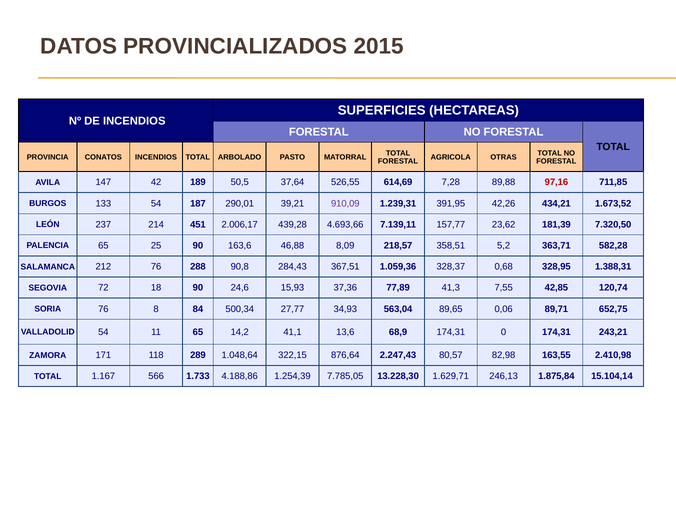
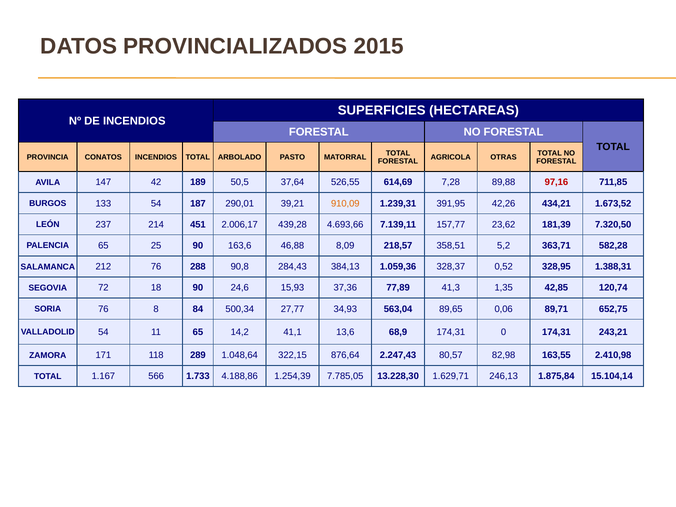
910,09 colour: purple -> orange (345, 203)
367,51: 367,51 -> 384,13 (345, 267)
0,68: 0,68 -> 0,52 (504, 267)
7,55: 7,55 -> 1,35 (504, 288)
